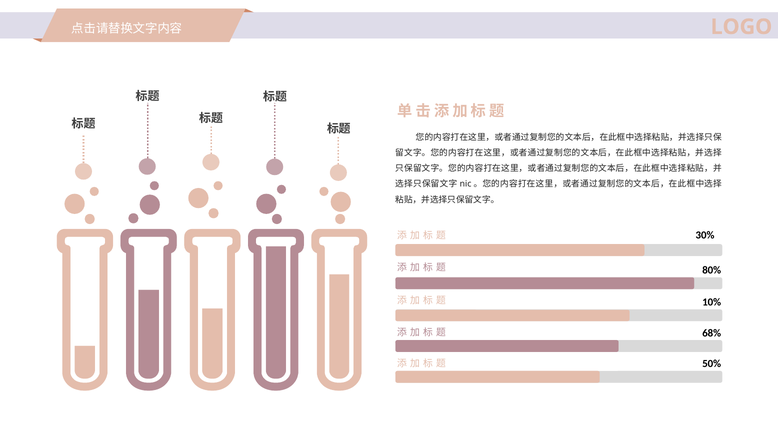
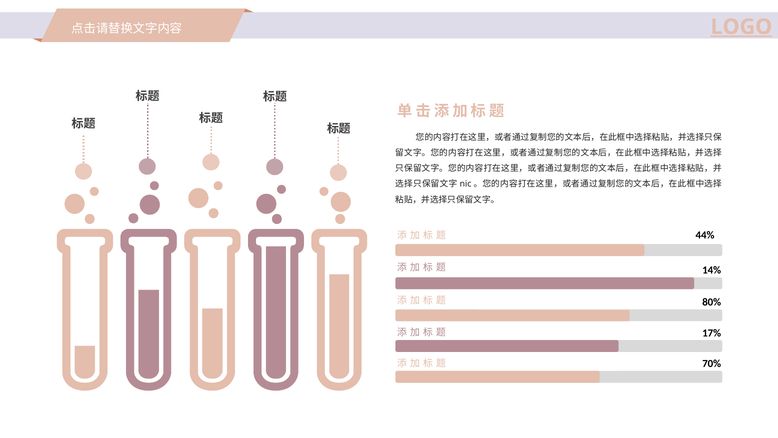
LOGO underline: none -> present (741, 27)
30%: 30% -> 44% (705, 235)
80%: 80% -> 14% (712, 270)
10%: 10% -> 80% (712, 302)
68%: 68% -> 17% (712, 333)
50%: 50% -> 70% (712, 363)
